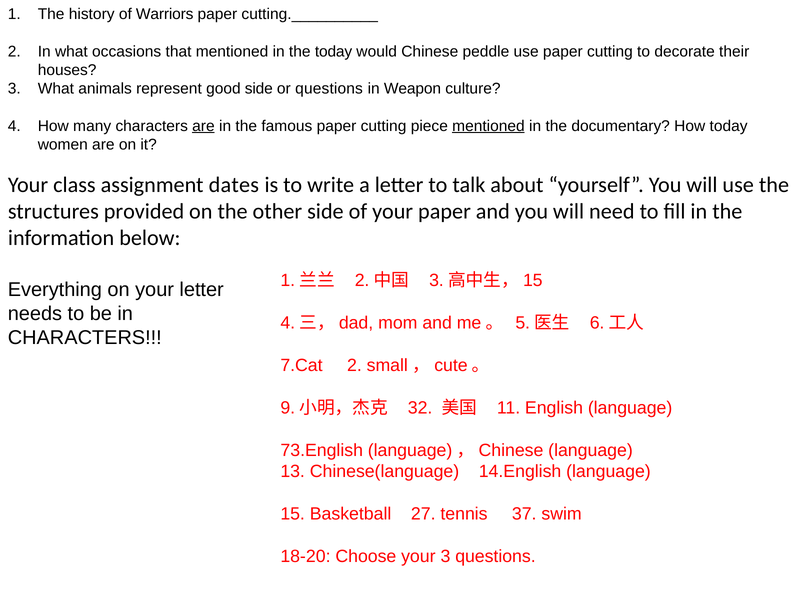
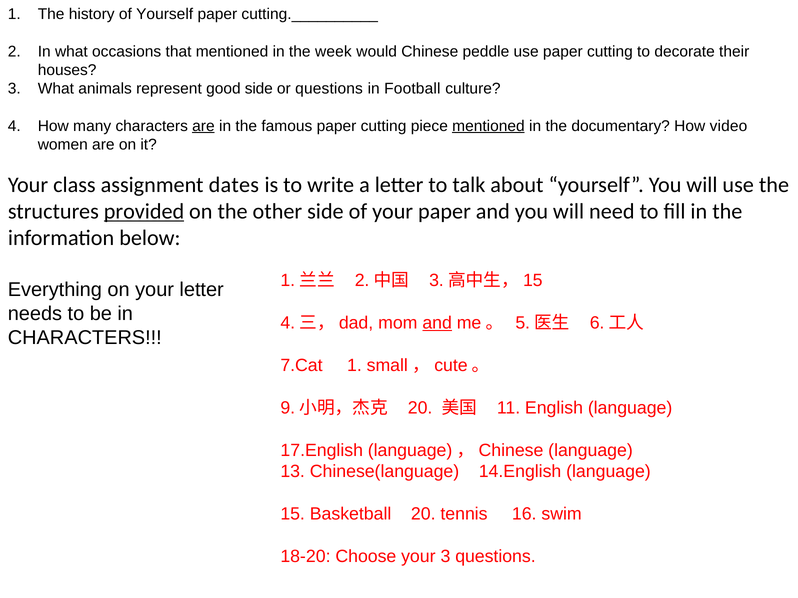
of Warriors: Warriors -> Yourself (165, 14)
the today: today -> week (333, 52)
Weapon: Weapon -> Football (412, 89)
How today: today -> video (729, 126)
provided underline: none -> present (144, 212)
and underline: none -> present (437, 323)
7.Cat 2: 2 -> 1 (354, 366)
32: 32 -> 20 (420, 408)
73.English: 73.English -> 17.English (322, 451)
Basketball 27: 27 -> 20 (423, 515)
37: 37 -> 16 (524, 515)
